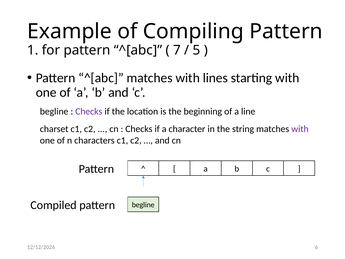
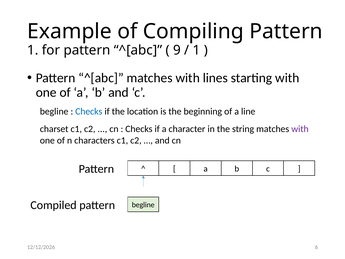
7: 7 -> 9 (177, 50)
5: 5 -> 1 (196, 50)
Checks colour: purple -> blue (89, 111)
